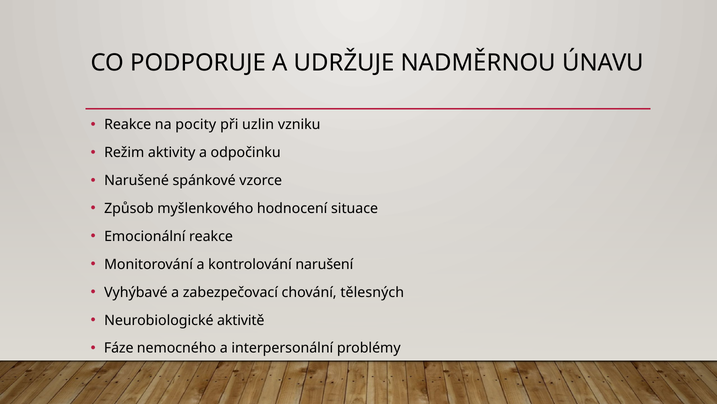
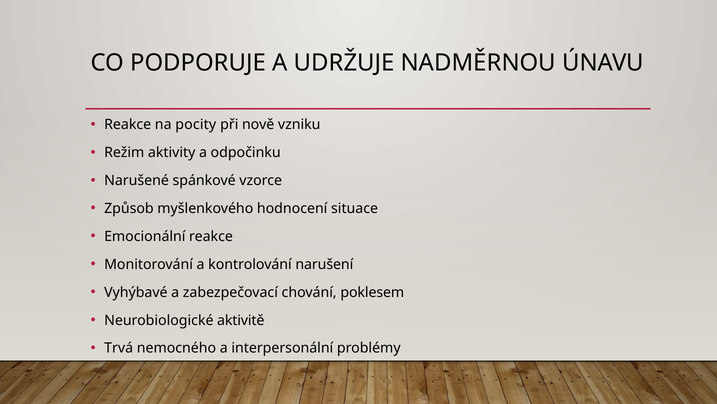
uzlin: uzlin -> nově (258, 125)
tělesných: tělesných -> poklesem (372, 292)
Fáze: Fáze -> Trvá (119, 348)
